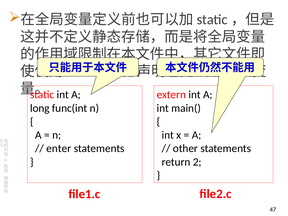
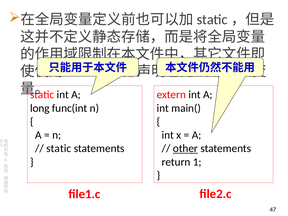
enter: enter -> static (59, 148)
other underline: none -> present (185, 148)
2: 2 -> 1 (197, 162)
